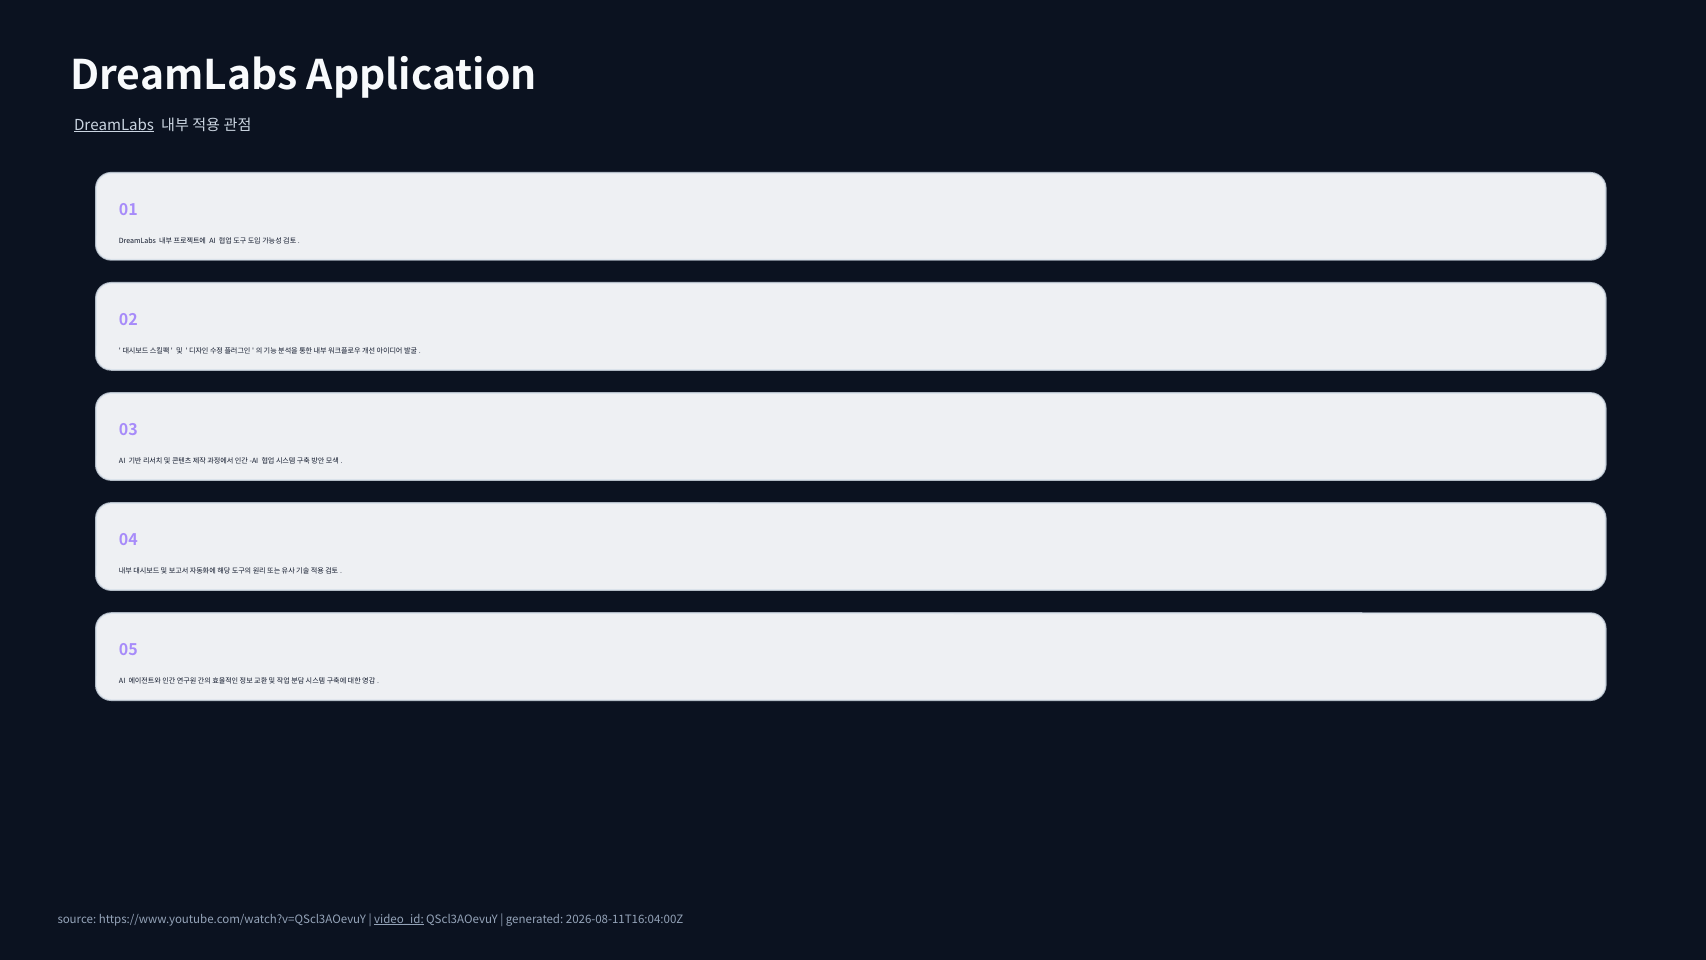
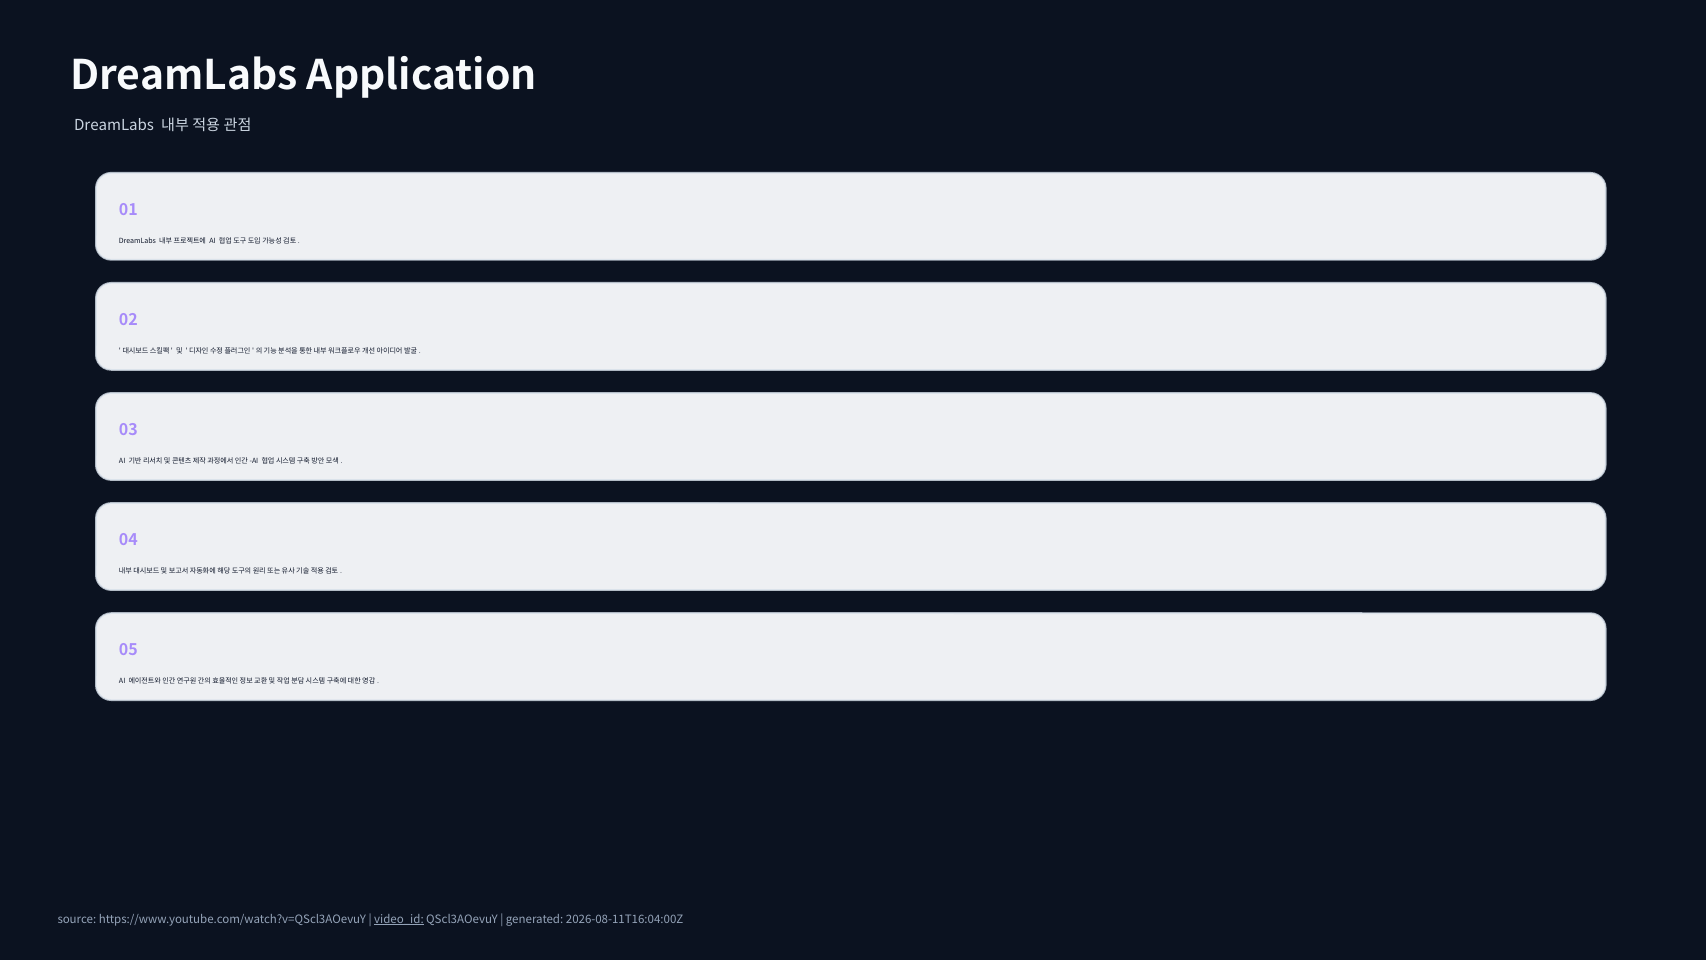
DreamLabs underline: present -> none (114, 125)
